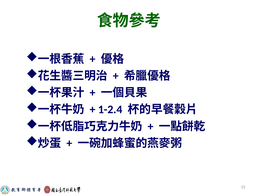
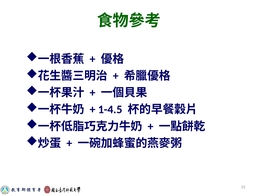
1-2.4: 1-2.4 -> 1-4.5 (110, 109)
